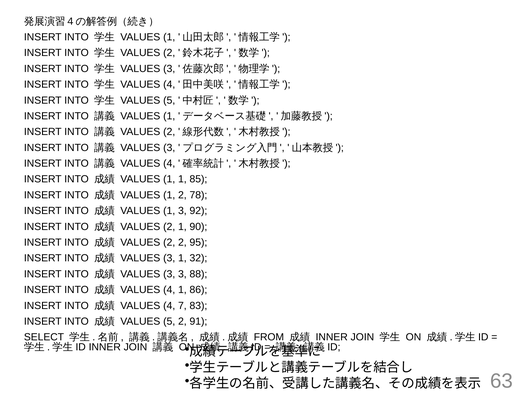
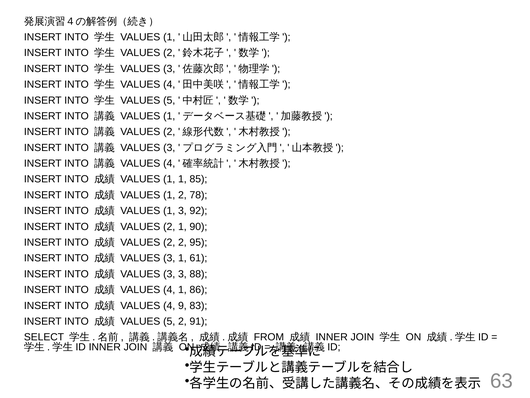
32: 32 -> 61 (198, 258)
7: 7 -> 9 (182, 305)
